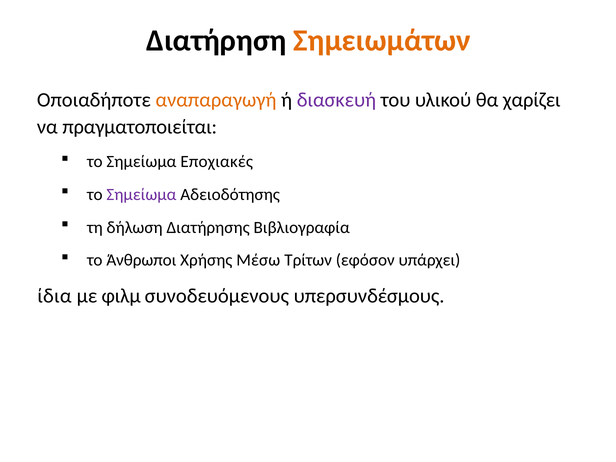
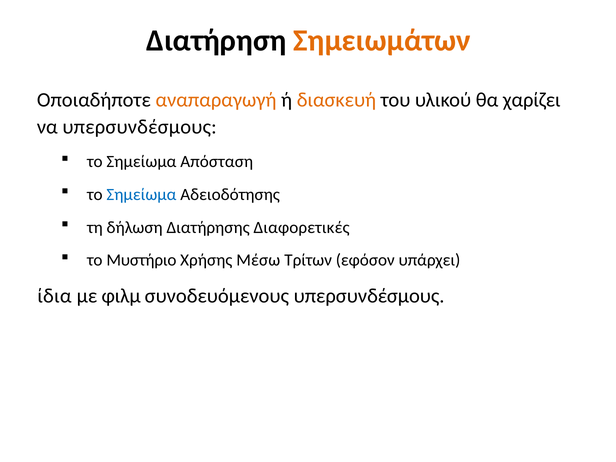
διασκευή colour: purple -> orange (336, 100)
να πραγματοποιείται: πραγματοποιείται -> υπερσυνδέσμους (140, 127)
Εποχιακές: Εποχιακές -> Απόσταση (217, 162)
Σημείωμα colour: purple -> blue (141, 195)
Βιβλιογραφία: Βιβλιογραφία -> Διαφορετικές (302, 227)
Άνθρωποι: Άνθρωποι -> Μυστήριο (141, 260)
